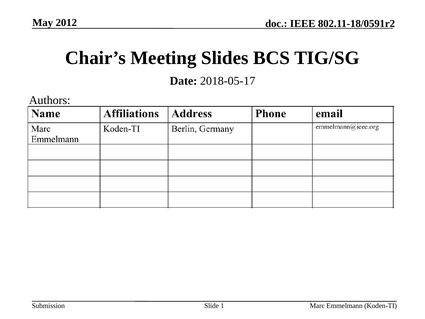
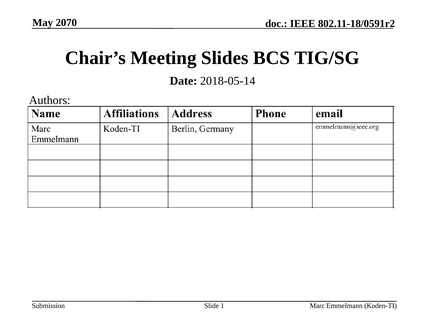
2012: 2012 -> 2070 (66, 23)
2018-05-17: 2018-05-17 -> 2018-05-14 (228, 81)
